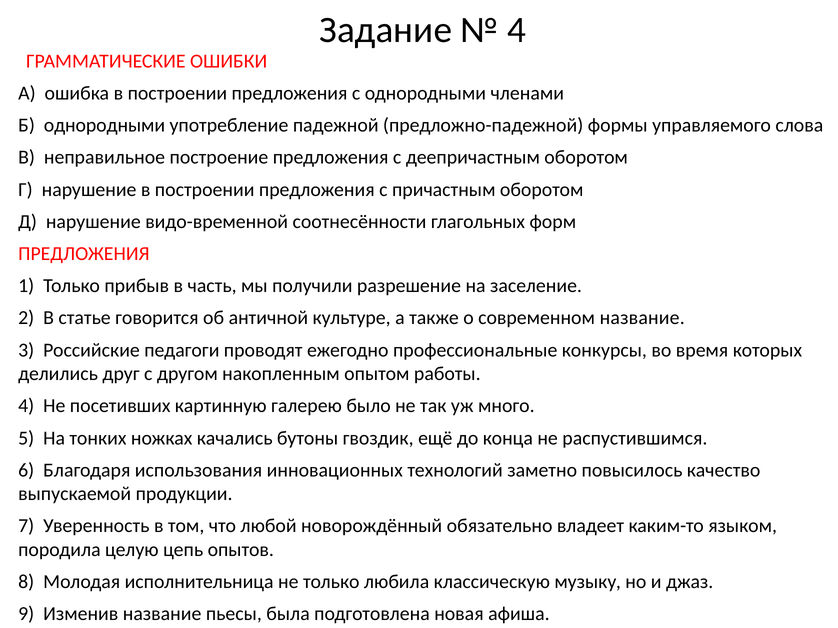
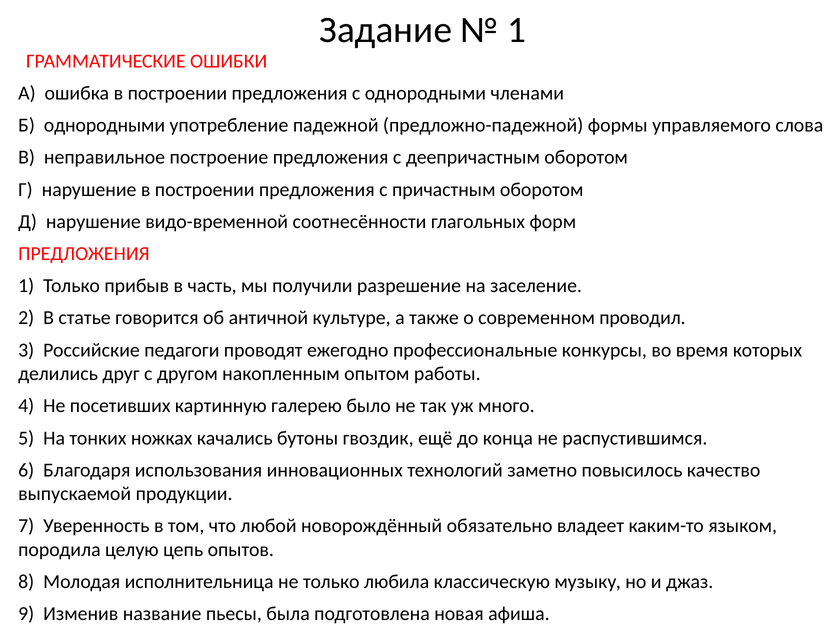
4: 4 -> 1 (517, 30)
современном название: название -> проводил (642, 318)
